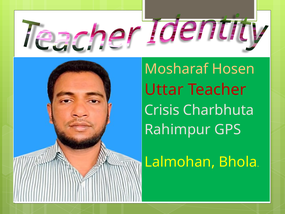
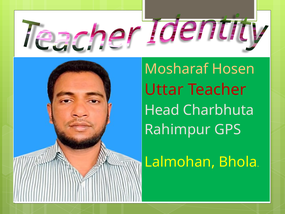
Crisis: Crisis -> Head (162, 110)
